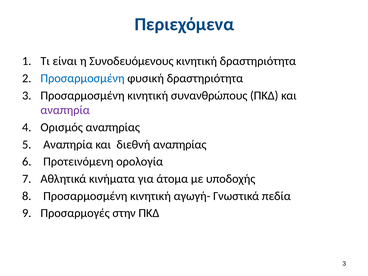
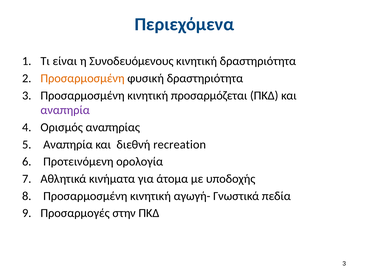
Προσαρμοσμένη colour: blue -> orange (83, 78)
συνανθρώπους: συνανθρώπους -> προσαρμόζεται (209, 95)
διεθνή αναπηρίας: αναπηρίας -> recreation (180, 145)
